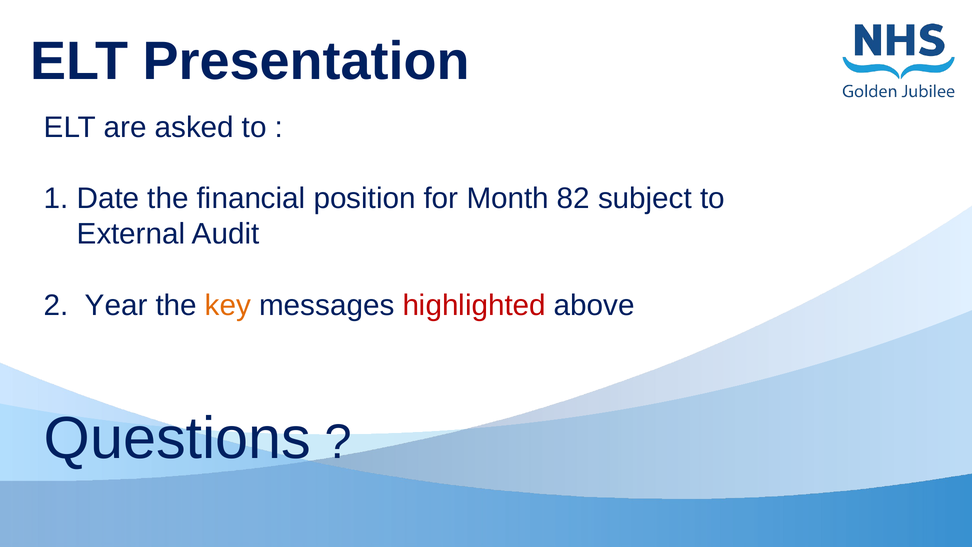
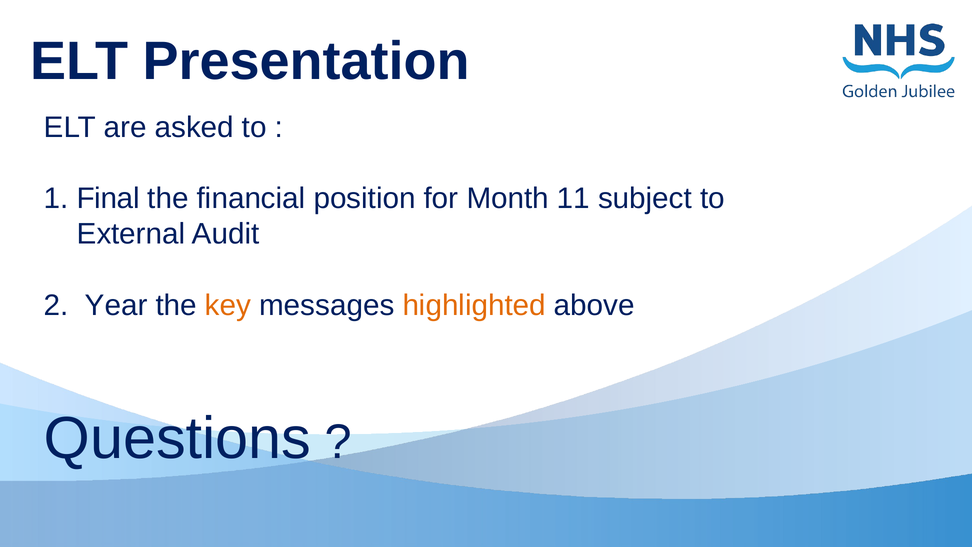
Date: Date -> Final (108, 198)
82: 82 -> 11 (573, 198)
highlighted colour: red -> orange (474, 305)
